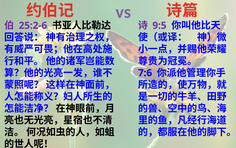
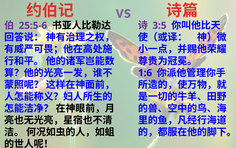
25:2-6: 25:2-6 -> 25:5-6 (33, 25)
9:5: 9:5 -> 3:5 (159, 25)
7:6: 7:6 -> 1:6 (145, 73)
